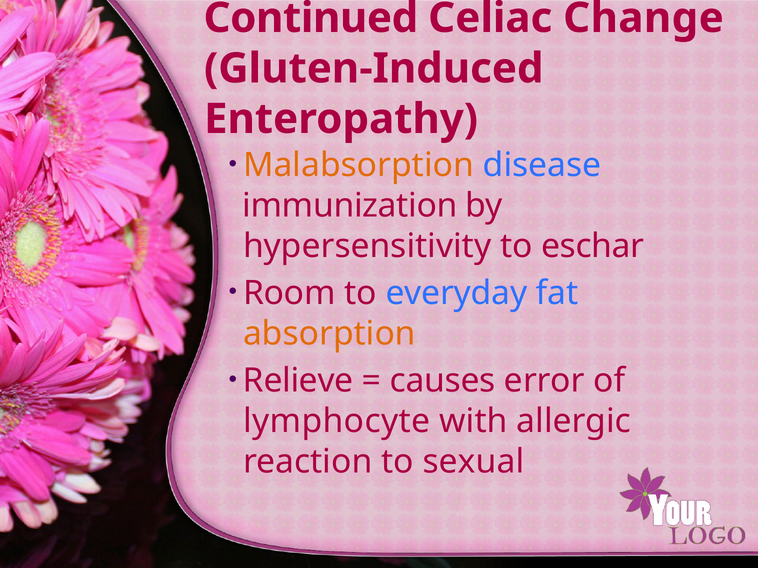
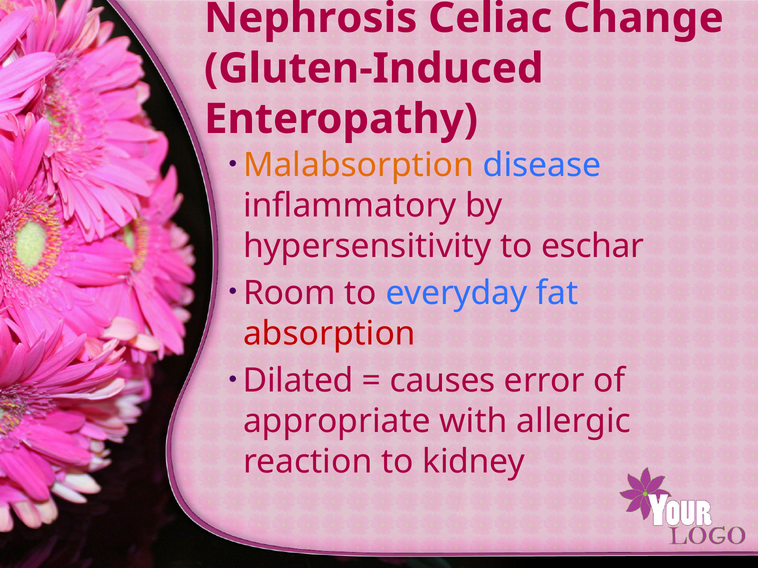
Continued: Continued -> Nephrosis (311, 18)
immunization: immunization -> inflammatory (350, 206)
absorption colour: orange -> red (329, 334)
Relieve: Relieve -> Dilated (298, 381)
lymphocyte: lymphocyte -> appropriate (337, 421)
sexual: sexual -> kidney (474, 462)
